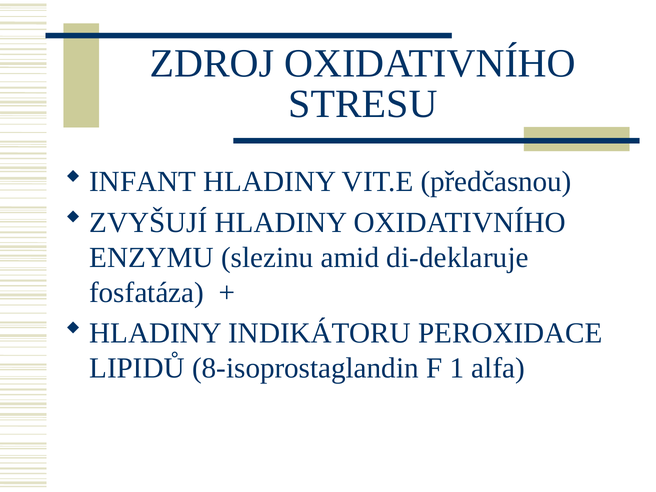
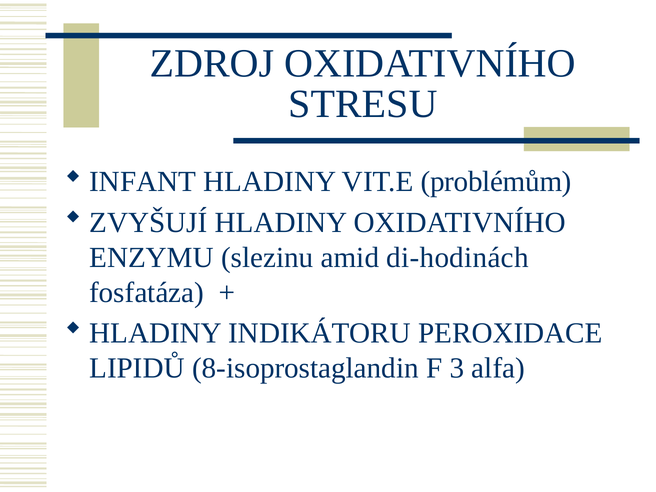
předčasnou: předčasnou -> problémům (496, 182)
di-deklaruje: di-deklaruje -> di-hodinách (458, 258)
1: 1 -> 3 (457, 368)
